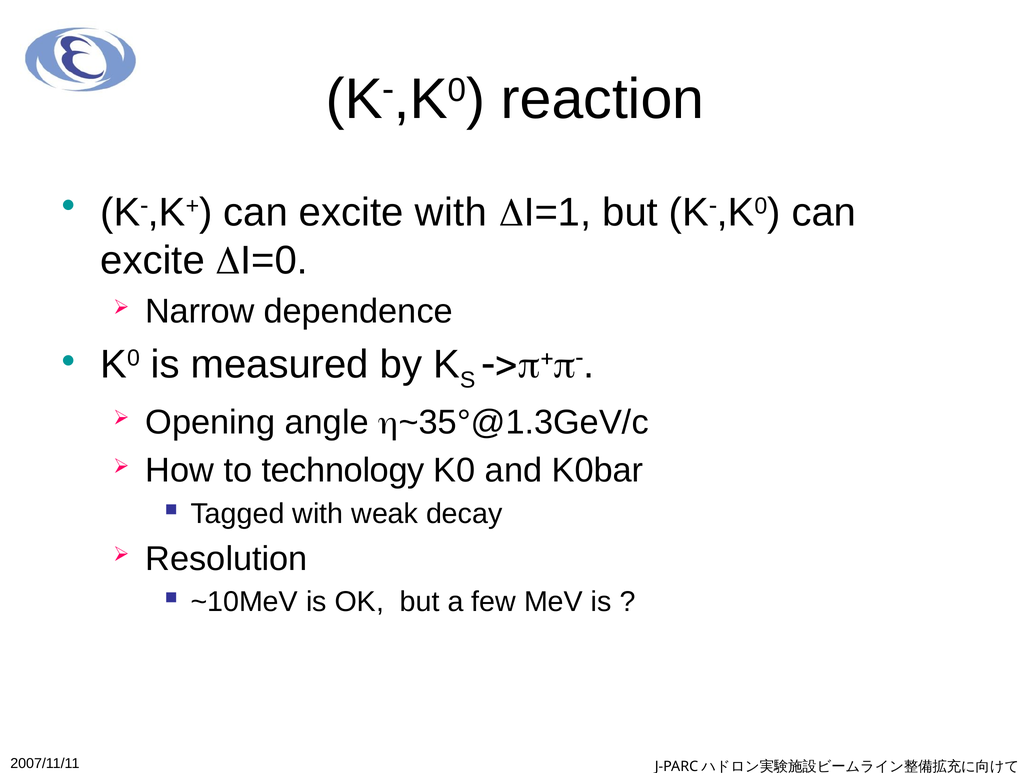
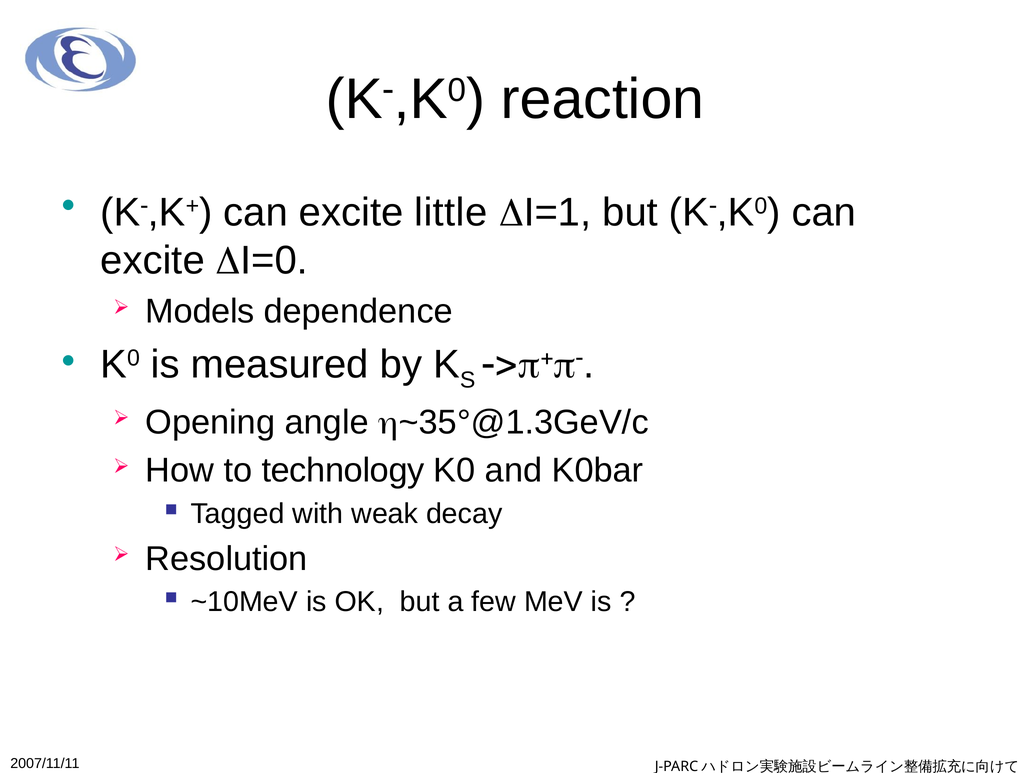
excite with: with -> little (451, 212)
Narrow: Narrow -> Models (200, 311)
